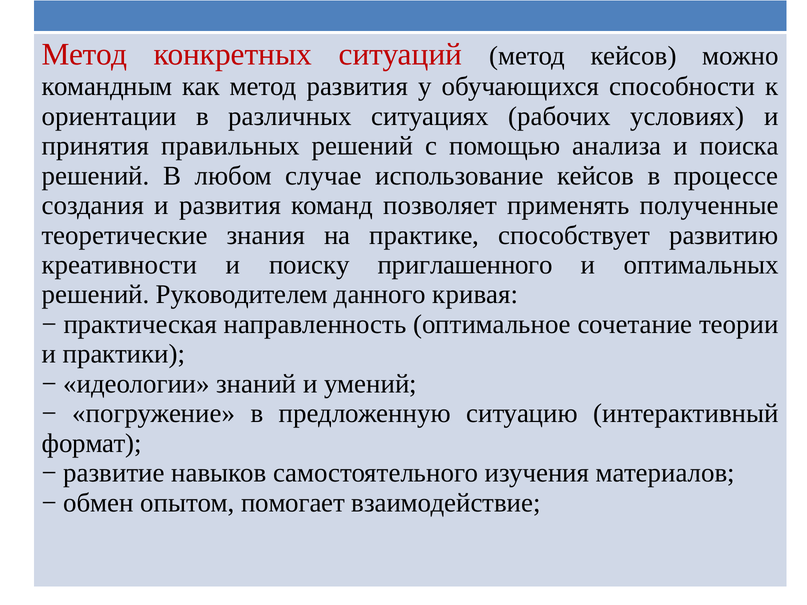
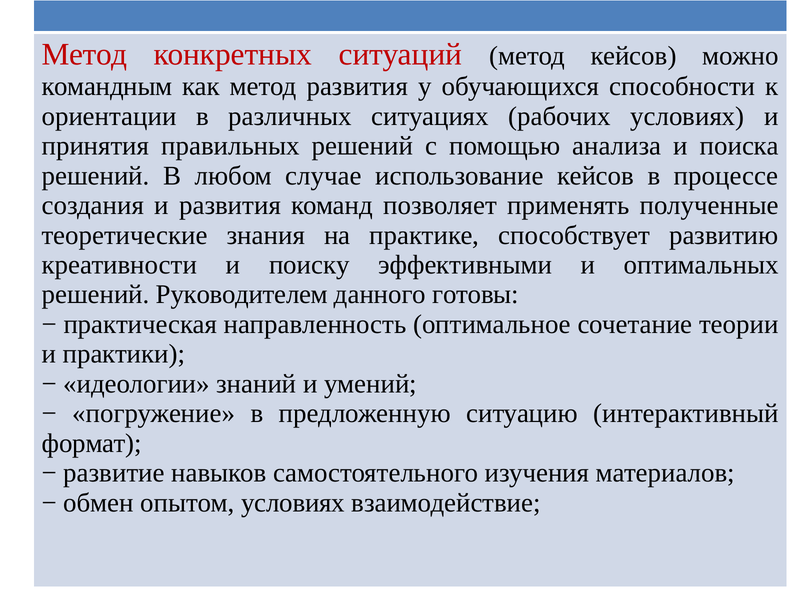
приглашенного: приглашенного -> эффективными (465, 265)
кривая: кривая -> готовы (476, 295)
опытом помогает: помогает -> условиях (293, 503)
